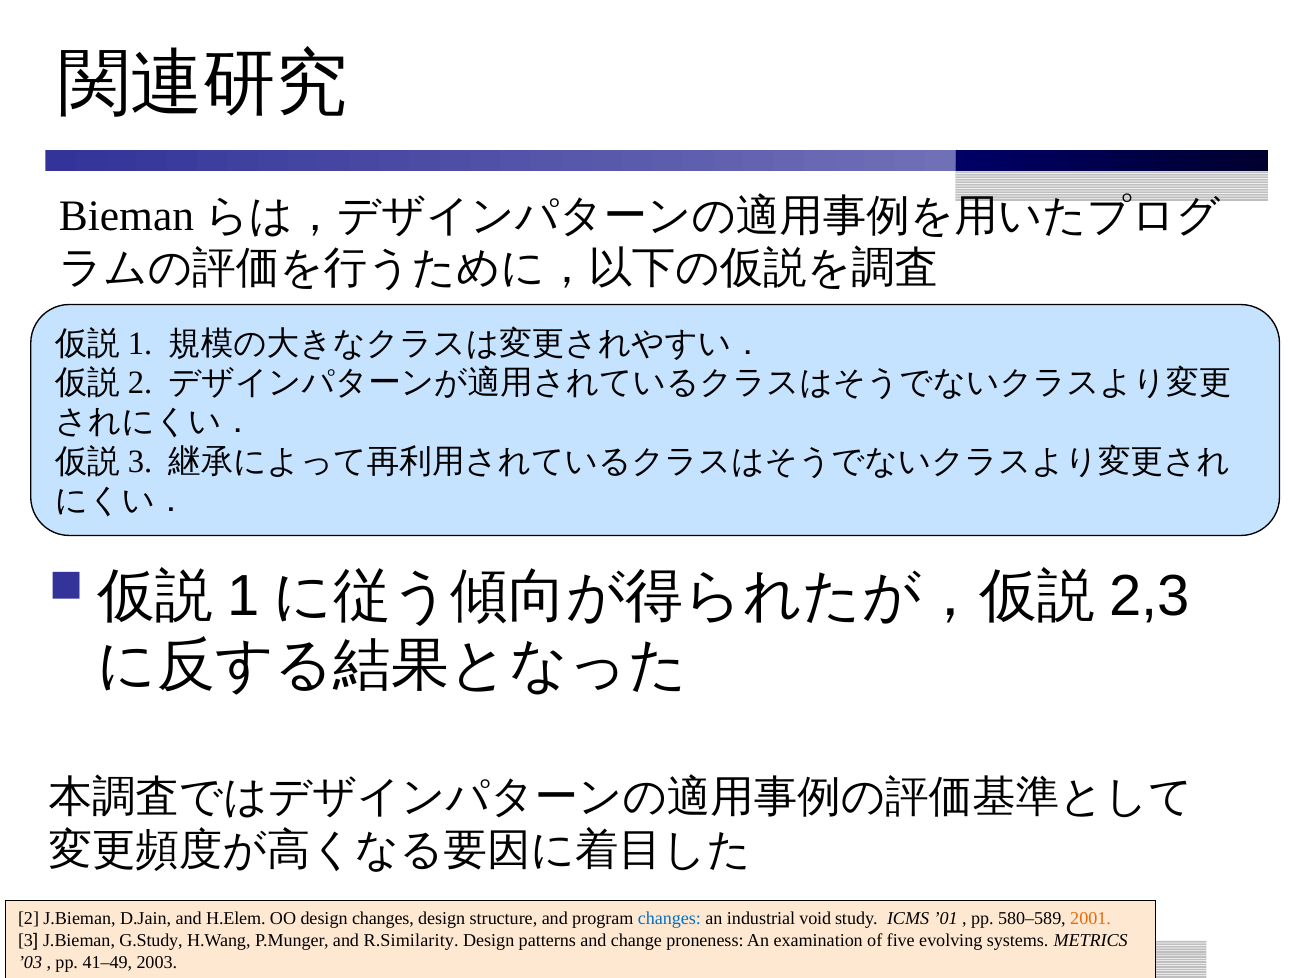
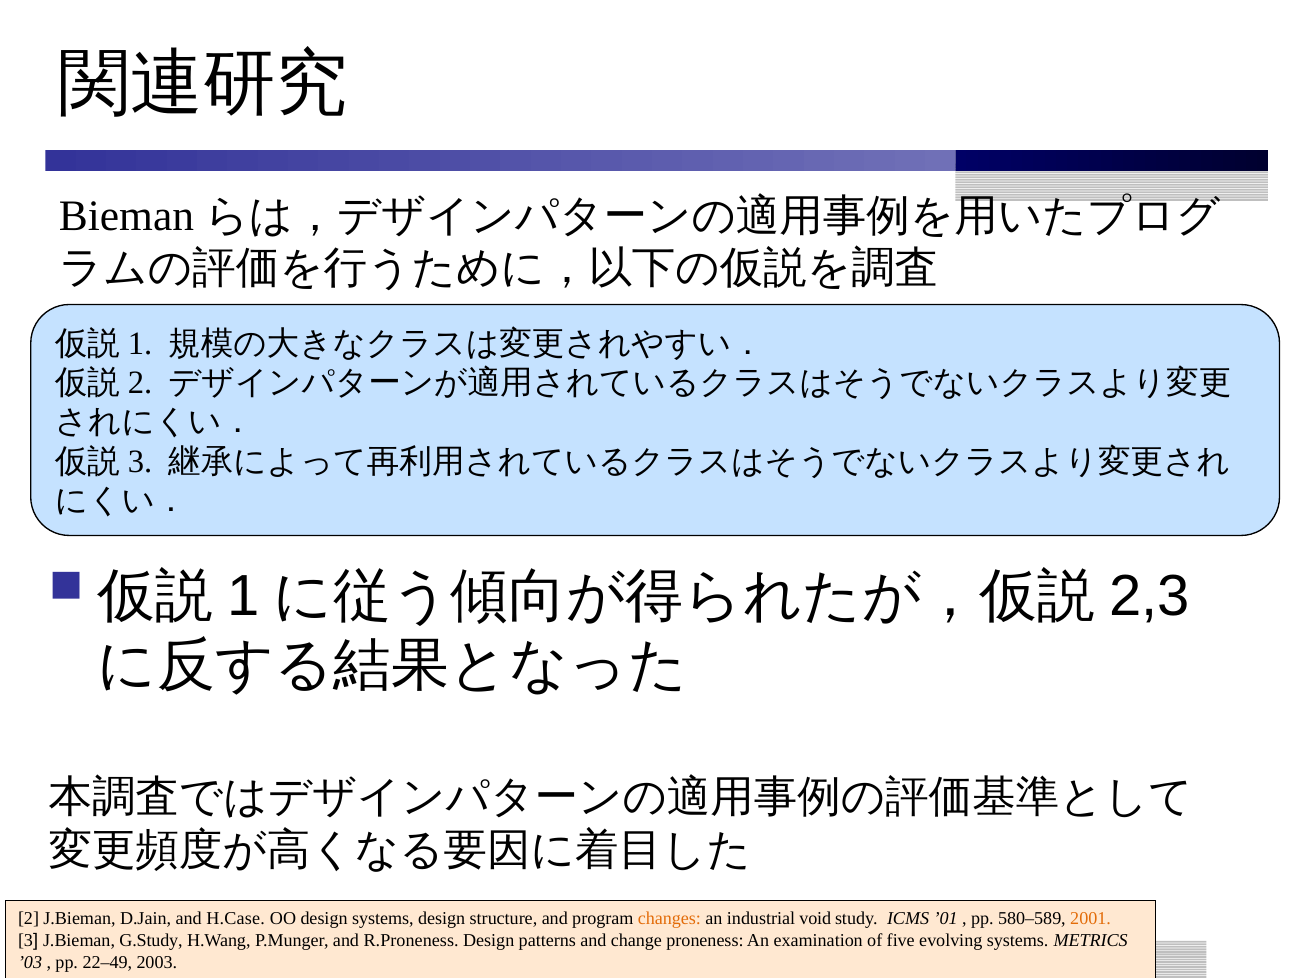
H.Elem: H.Elem -> H.Case (236, 919)
design changes: changes -> systems (383, 919)
changes colour: blue -> orange (669, 919)
R.Similarity: R.Similarity -> R.Proneness (411, 941)
41–49: 41–49 -> 22–49 (107, 962)
